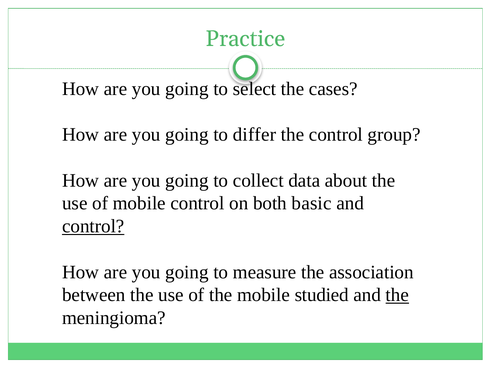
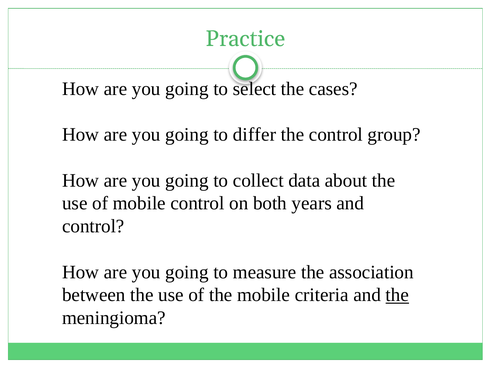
basic: basic -> years (312, 203)
control underline: present -> none (93, 226)
studied: studied -> criteria (322, 295)
